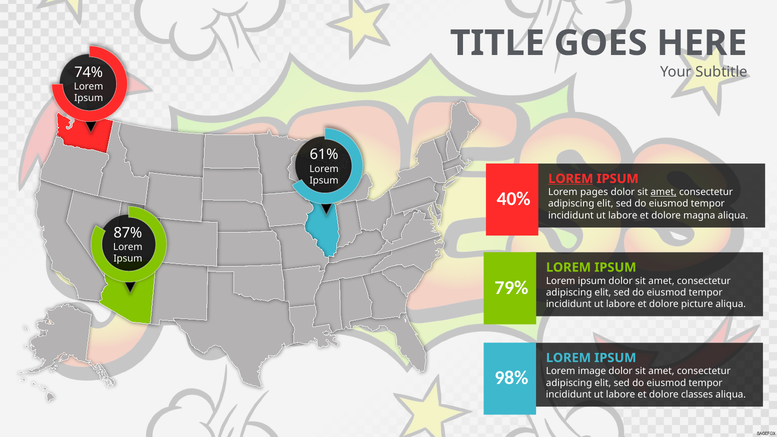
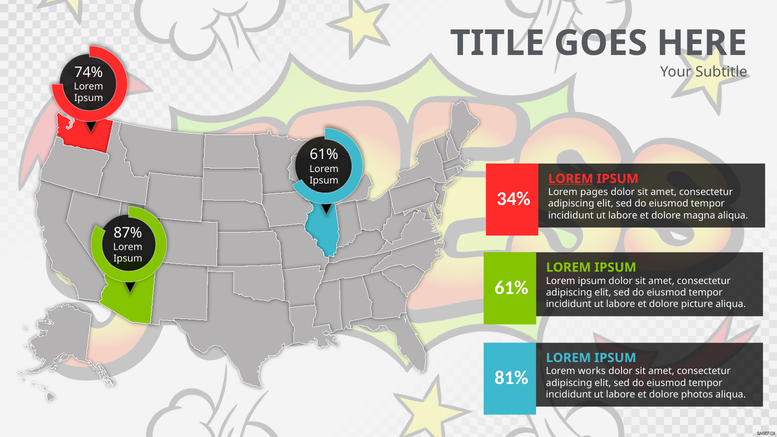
amet underline: present -> none (664, 192)
40%: 40% -> 34% (514, 199)
79%: 79% -> 61% (511, 288)
image: image -> works (592, 371)
98%: 98% -> 81% (511, 378)
classes: classes -> photos (697, 395)
